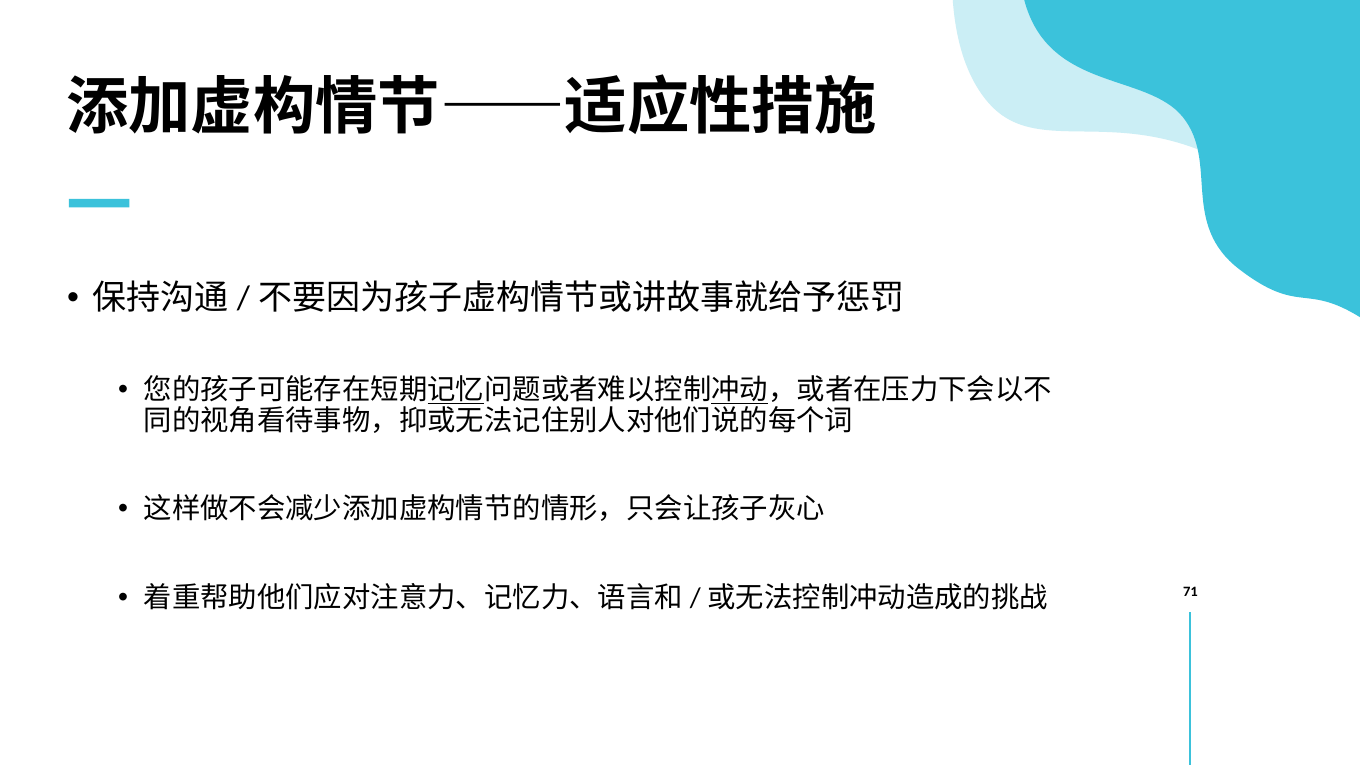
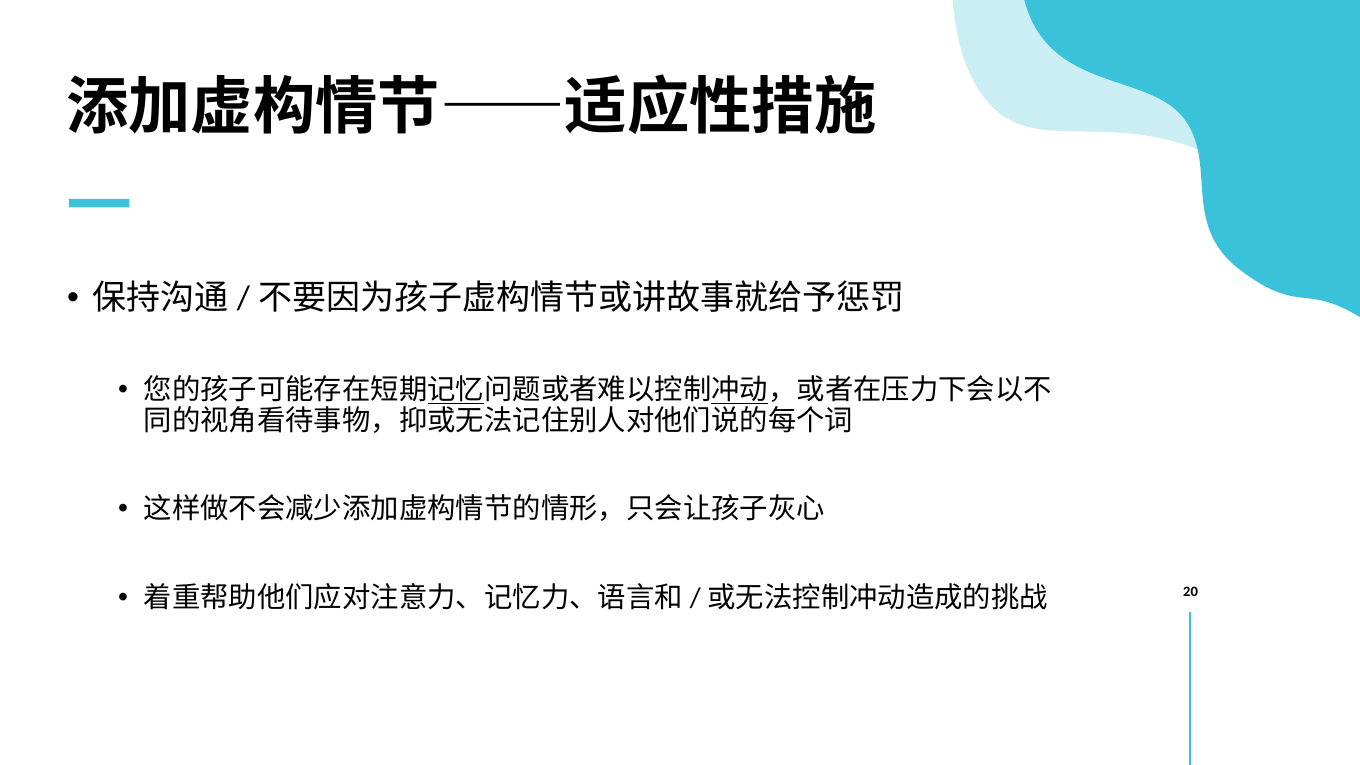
71: 71 -> 20 (1191, 592)
